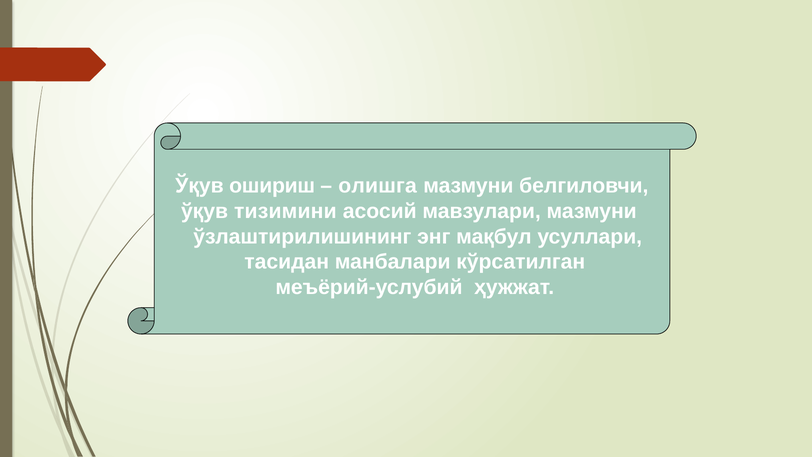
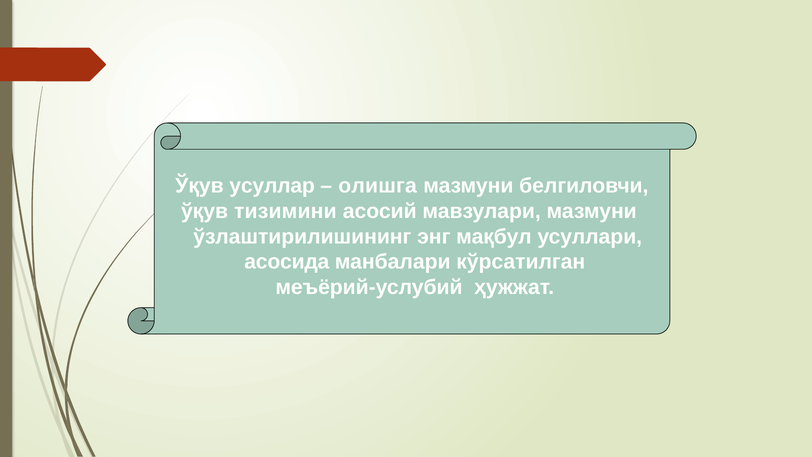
ошириш: ошириш -> усуллар (272, 186)
тасидан: тасидан -> асосида (287, 262)
